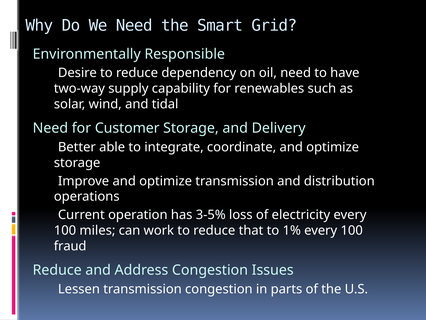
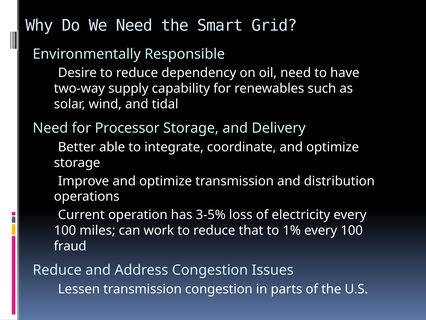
Customer: Customer -> Processor (127, 128)
